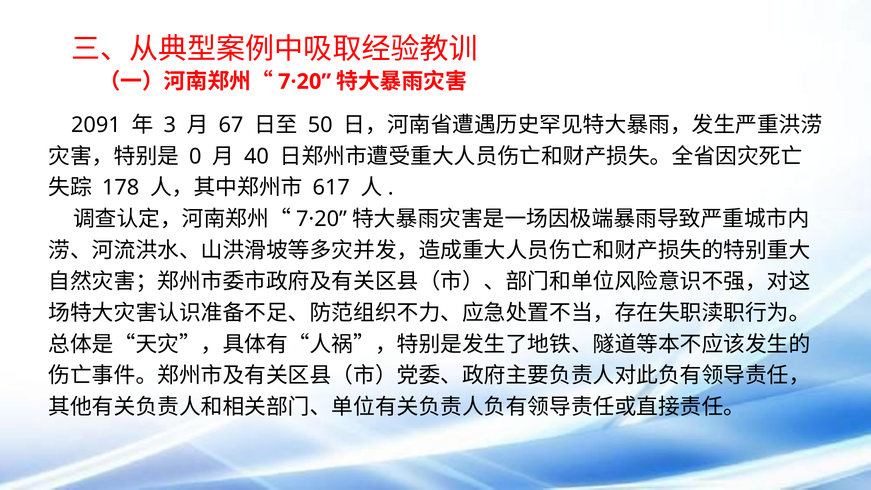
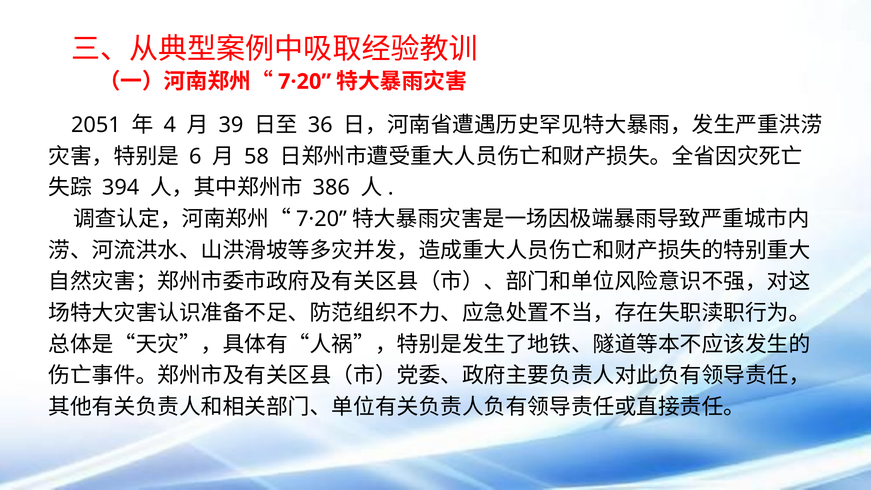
2091: 2091 -> 2051 (96, 125)
3: 3 -> 4 (170, 125)
67: 67 -> 39 (231, 125)
50: 50 -> 36 (320, 125)
0: 0 -> 6 (195, 156)
40: 40 -> 58 (257, 156)
178: 178 -> 394 (121, 188)
617: 617 -> 386 (331, 188)
